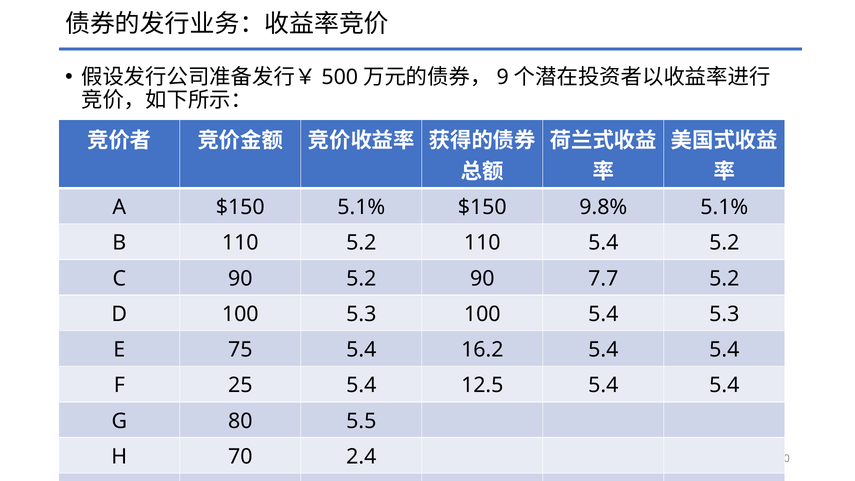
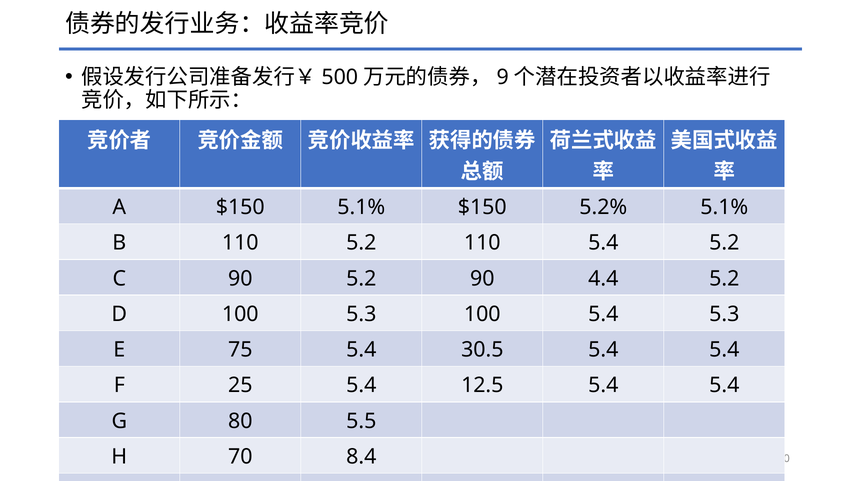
9.8%: 9.8% -> 5.2% (603, 207)
7.7: 7.7 -> 4.4 (603, 278)
16.2: 16.2 -> 30.5 (482, 350)
2.4: 2.4 -> 8.4 (361, 457)
